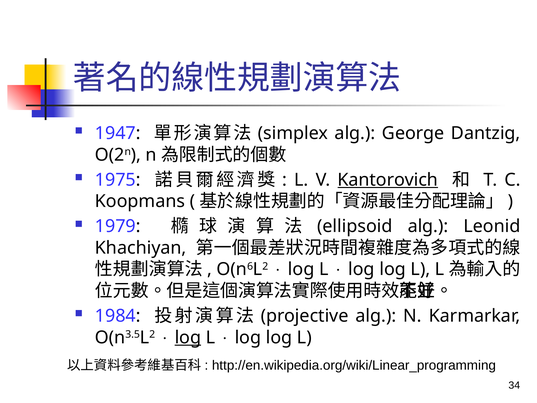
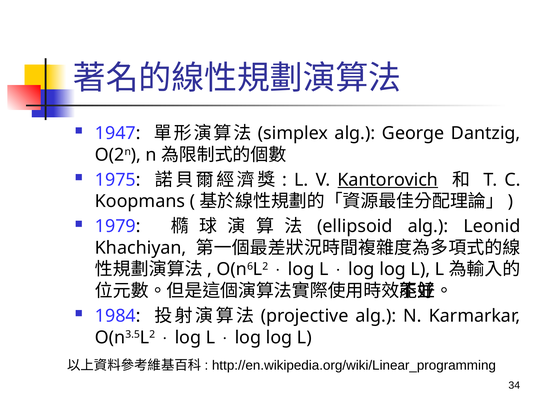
log underline: present -> none (188, 337)
